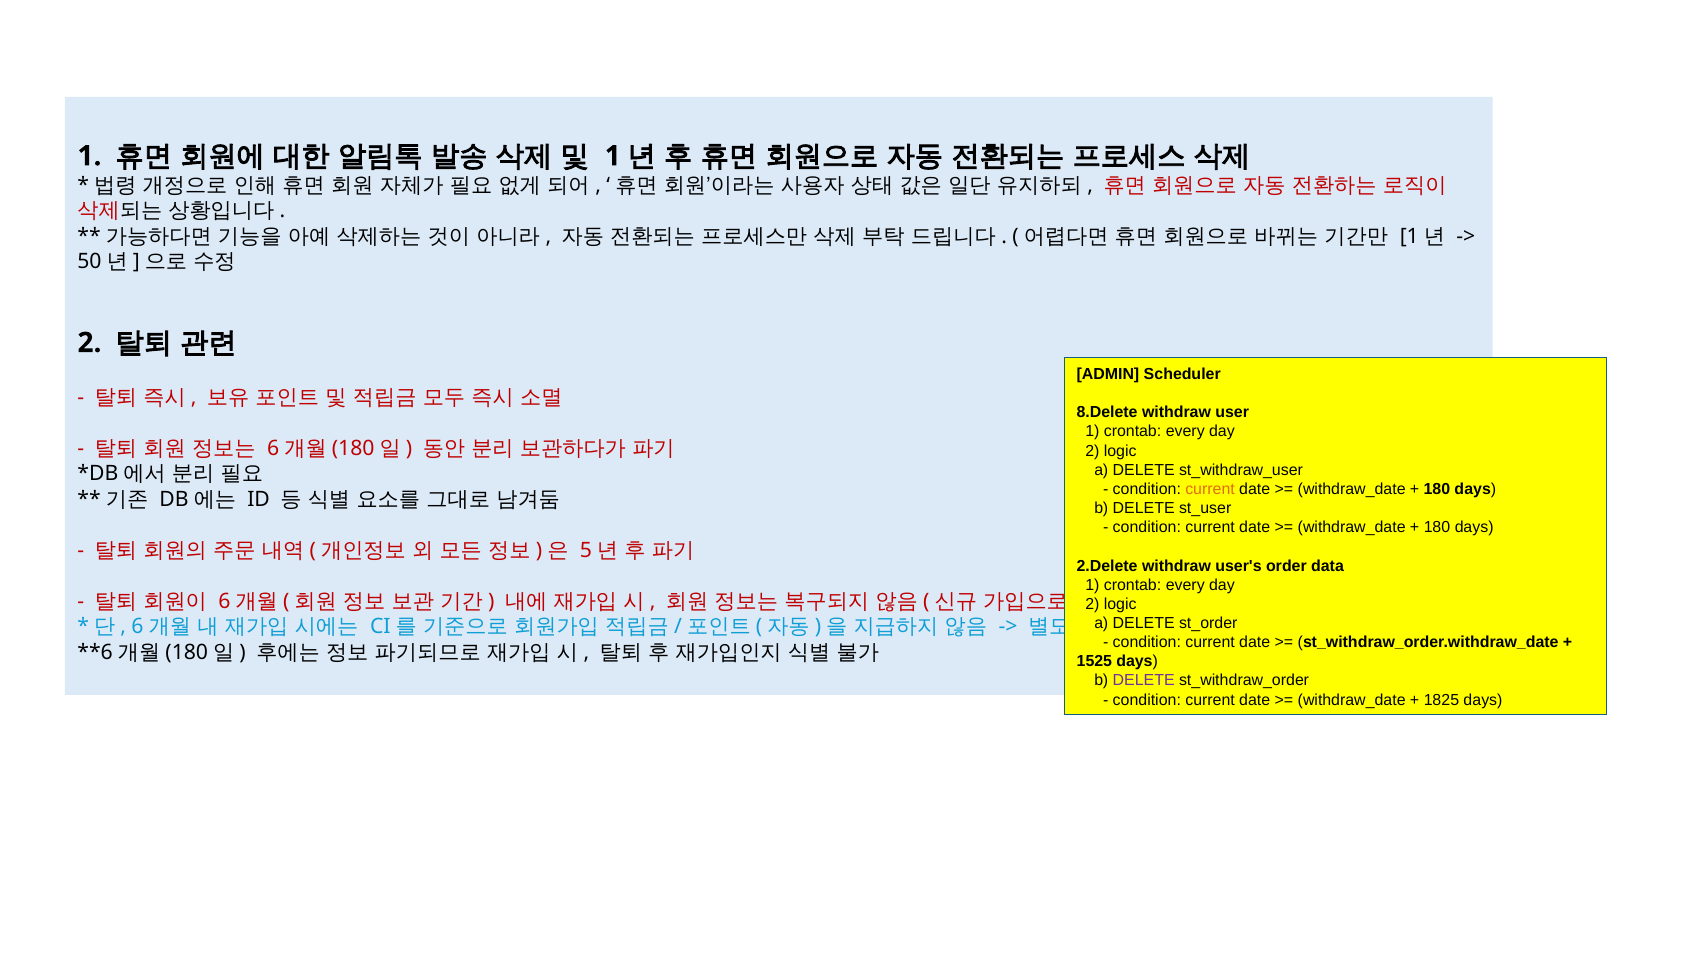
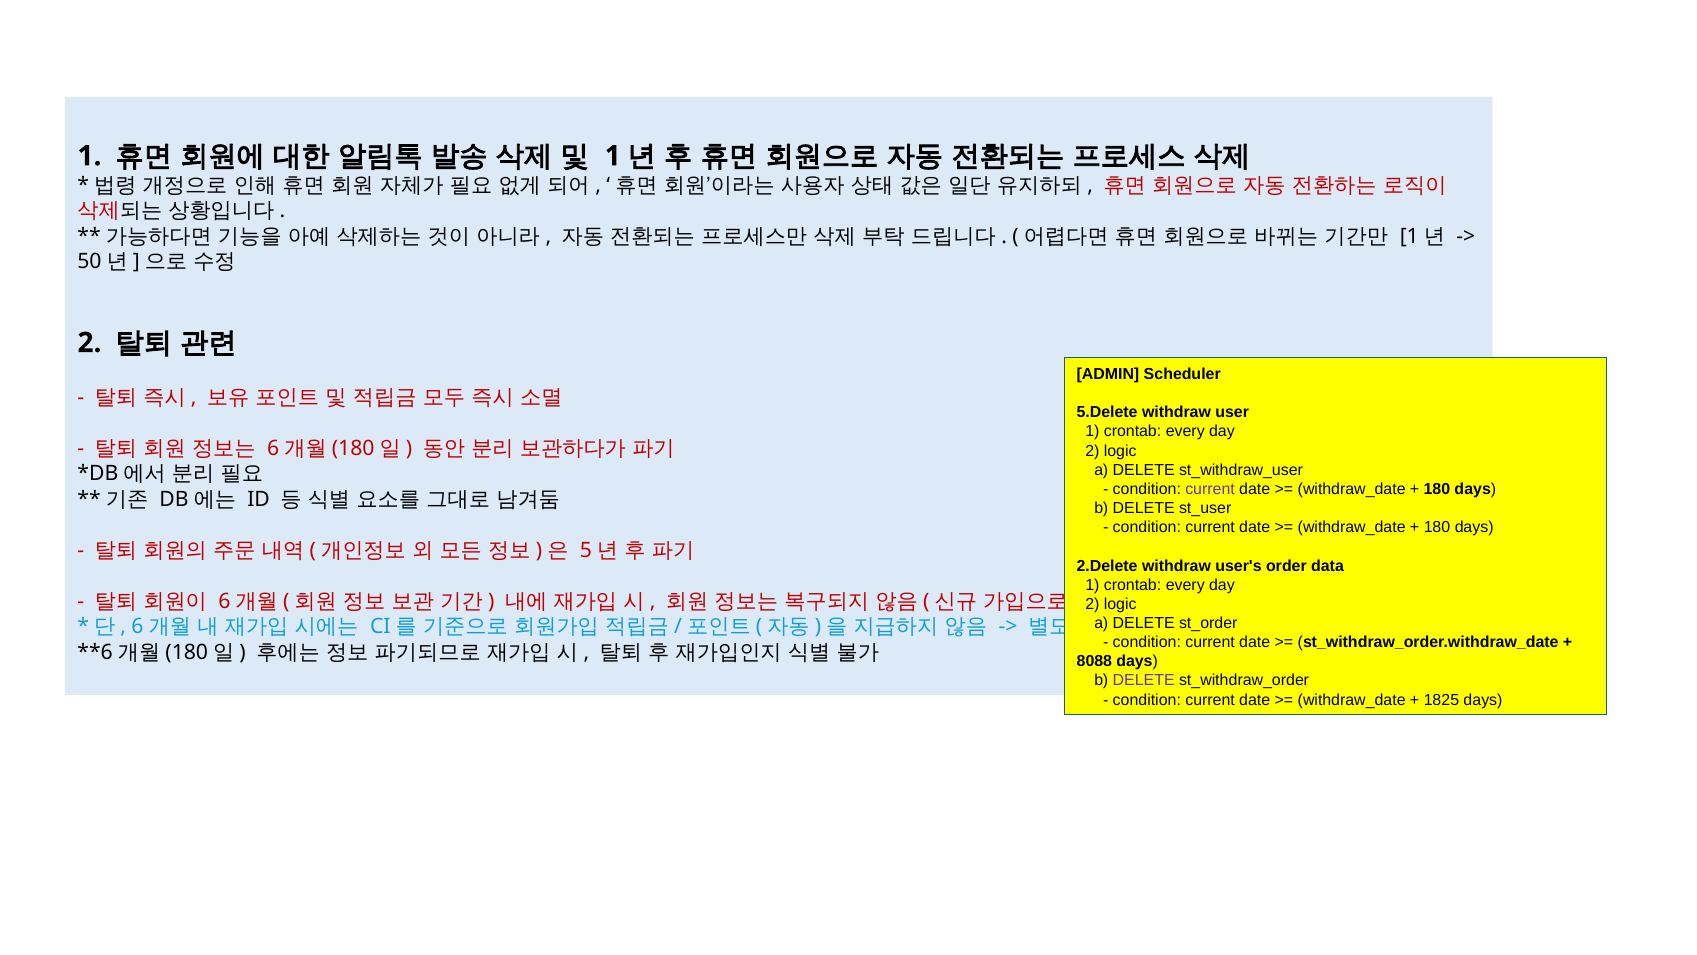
8.Delete: 8.Delete -> 5.Delete (1107, 412)
current colour: orange -> purple (1210, 489)
1525: 1525 -> 8088 (1094, 661)
